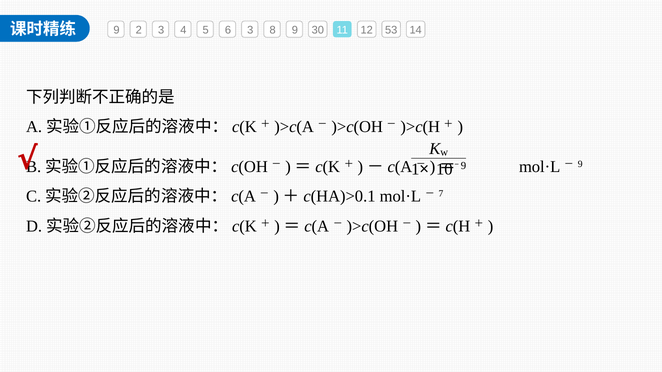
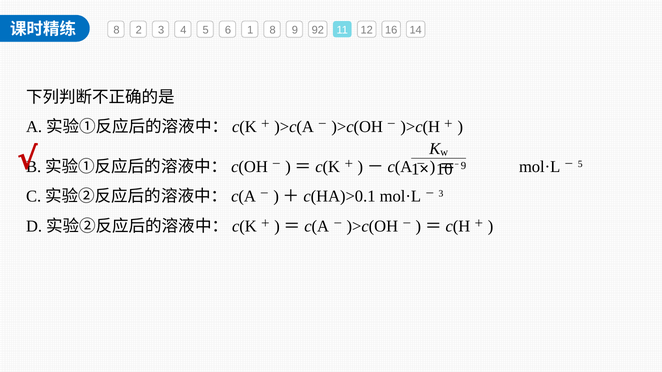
9: 9 -> 8 (116, 30)
6 3: 3 -> 1 (250, 30)
30: 30 -> 92 (318, 30)
53: 53 -> 16 (391, 30)
9: 9 -> 5 (580, 164)
7: 7 -> 3 (441, 194)
